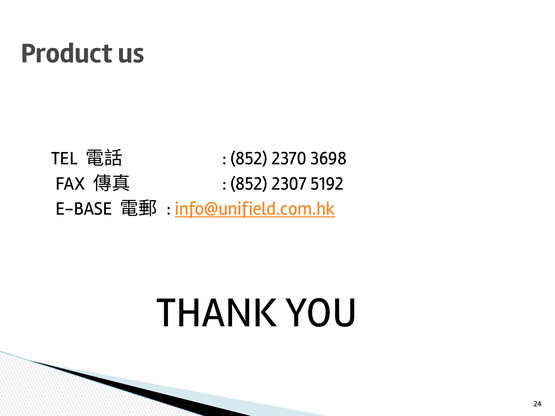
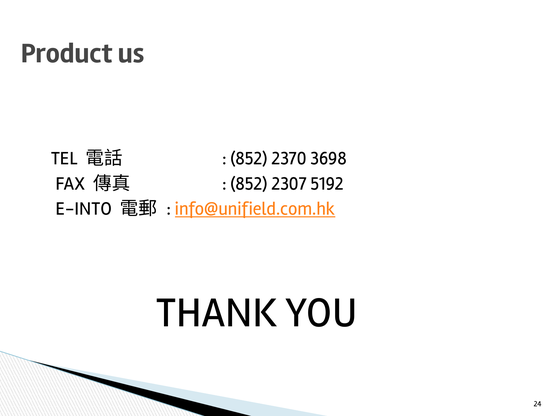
E-BASE: E-BASE -> E-INTO (84, 209)
